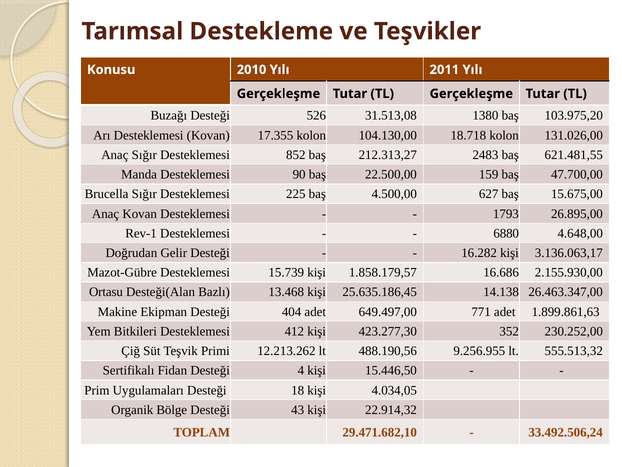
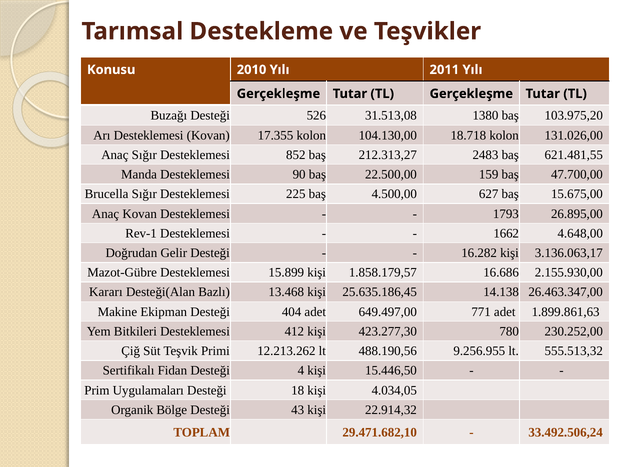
6880: 6880 -> 1662 (506, 233)
15.739: 15.739 -> 15.899 (286, 272)
Ortasu: Ortasu -> Kararı (106, 292)
352: 352 -> 780 (509, 331)
